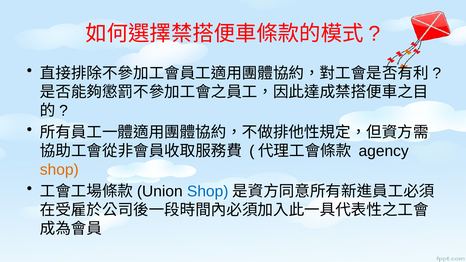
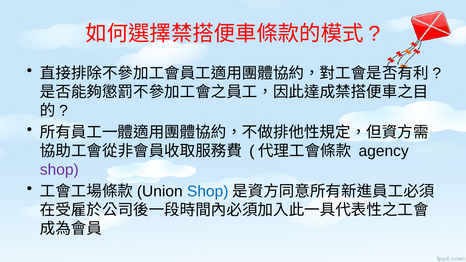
shop colour: orange -> purple (59, 170)
